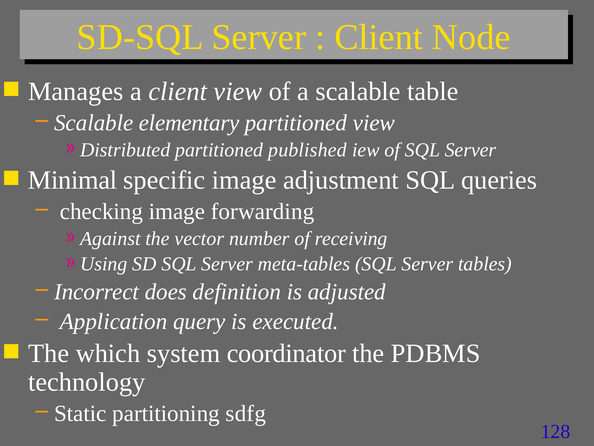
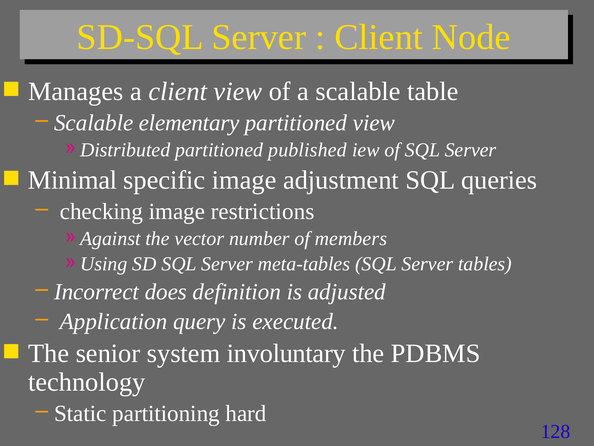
forwarding: forwarding -> restrictions (263, 211)
receiving: receiving -> members (351, 239)
which: which -> senior (108, 353)
coordinator: coordinator -> involuntary (286, 353)
sdfg: sdfg -> hard (246, 413)
